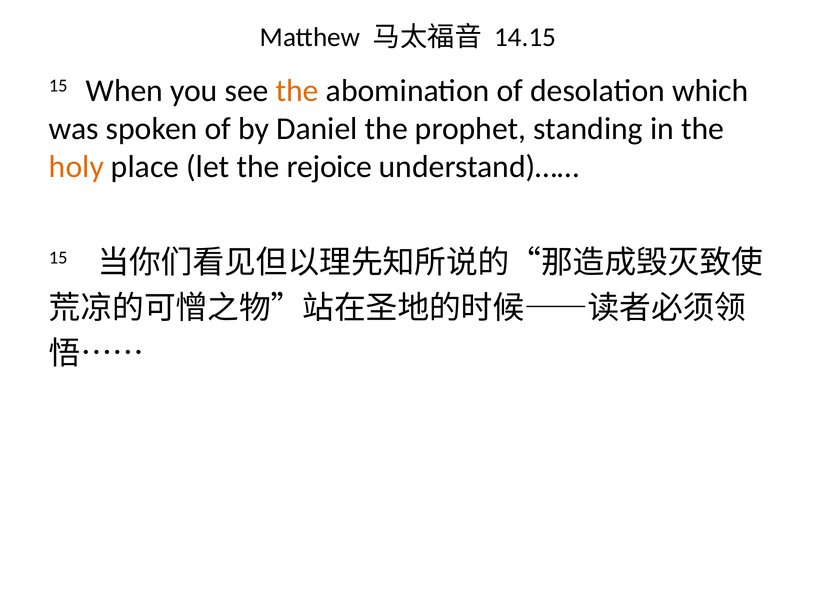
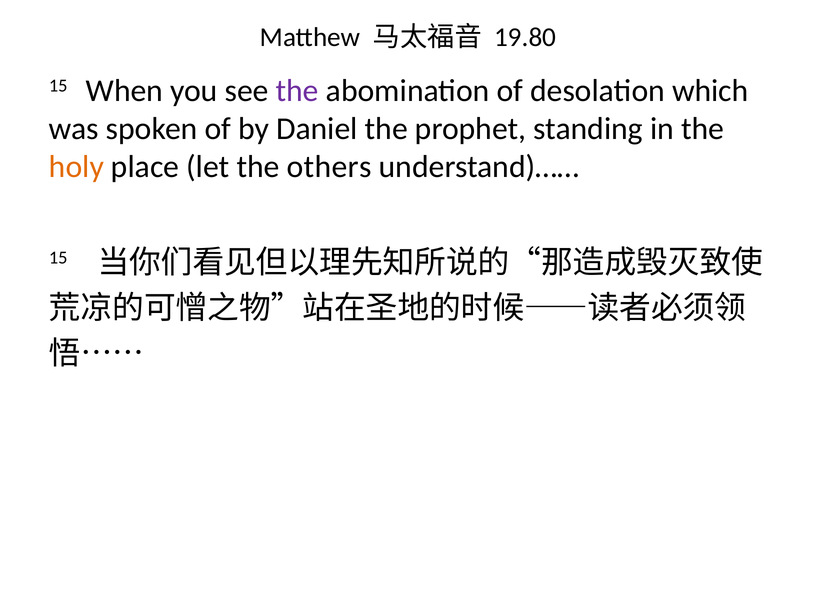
14.15: 14.15 -> 19.80 (525, 37)
the colour: orange -> purple (297, 91)
rejoice: rejoice -> others (329, 167)
